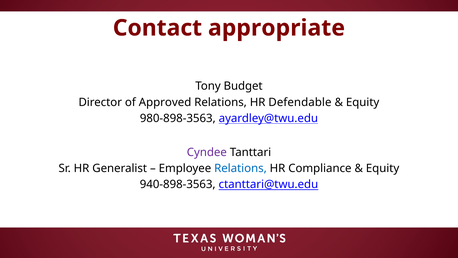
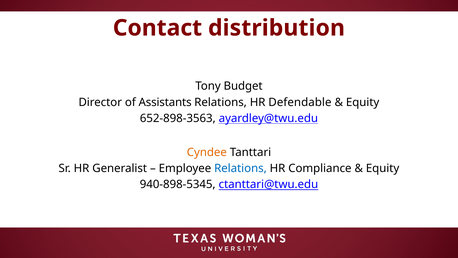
appropriate: appropriate -> distribution (276, 28)
Approved: Approved -> Assistants (165, 102)
980-898-3563: 980-898-3563 -> 652-898-3563 (178, 118)
Cyndee colour: purple -> orange (207, 152)
940-898-3563: 940-898-3563 -> 940-898-5345 (178, 184)
